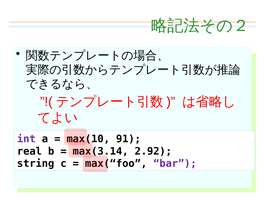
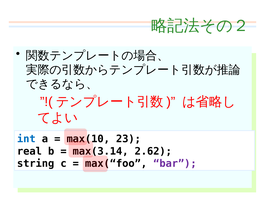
int colour: purple -> blue (26, 139)
91: 91 -> 23 (129, 139)
2.92: 2.92 -> 2.62 (153, 151)
